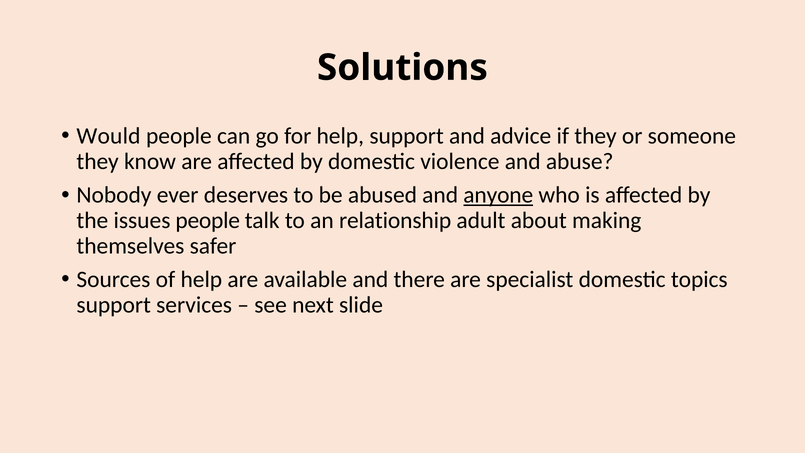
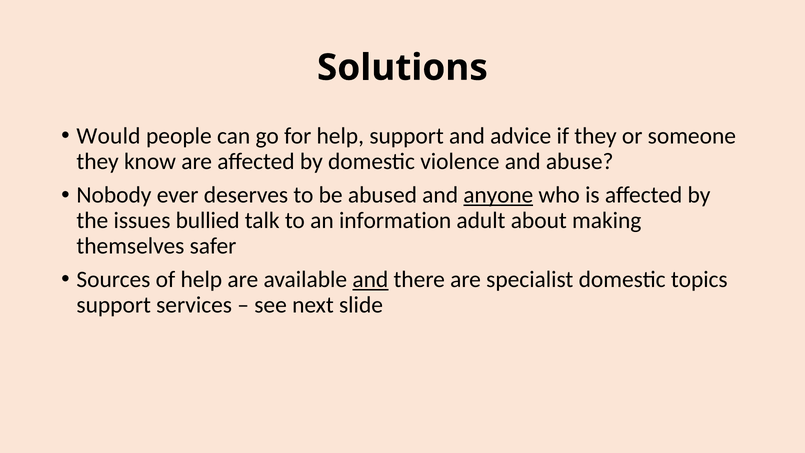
issues people: people -> bullied (208, 220)
relationship: relationship -> information (395, 220)
and underline: none -> present (370, 279)
